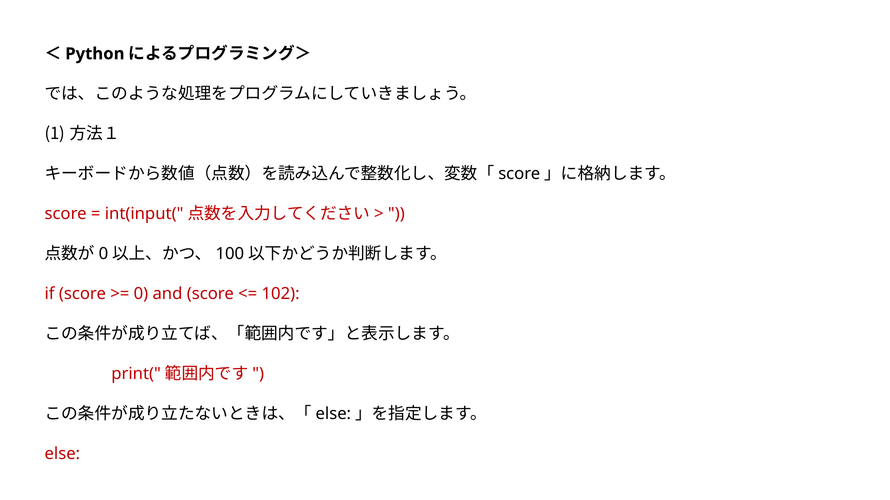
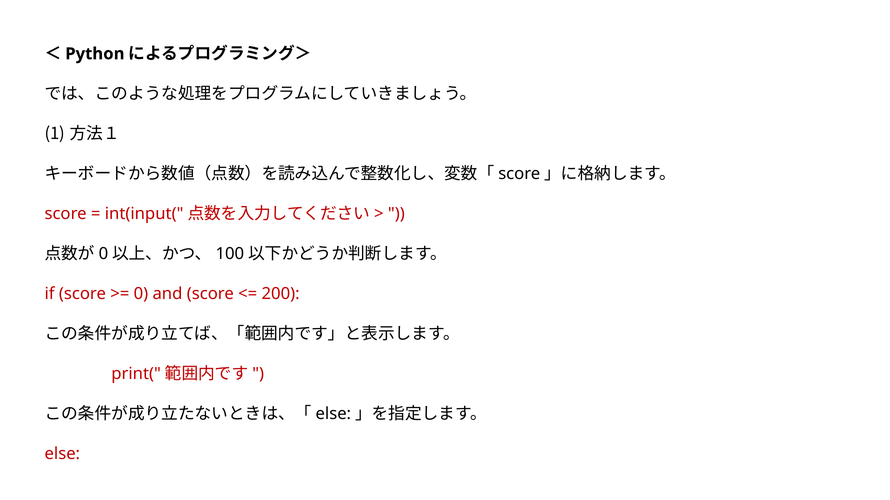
102: 102 -> 200 (281, 294)
